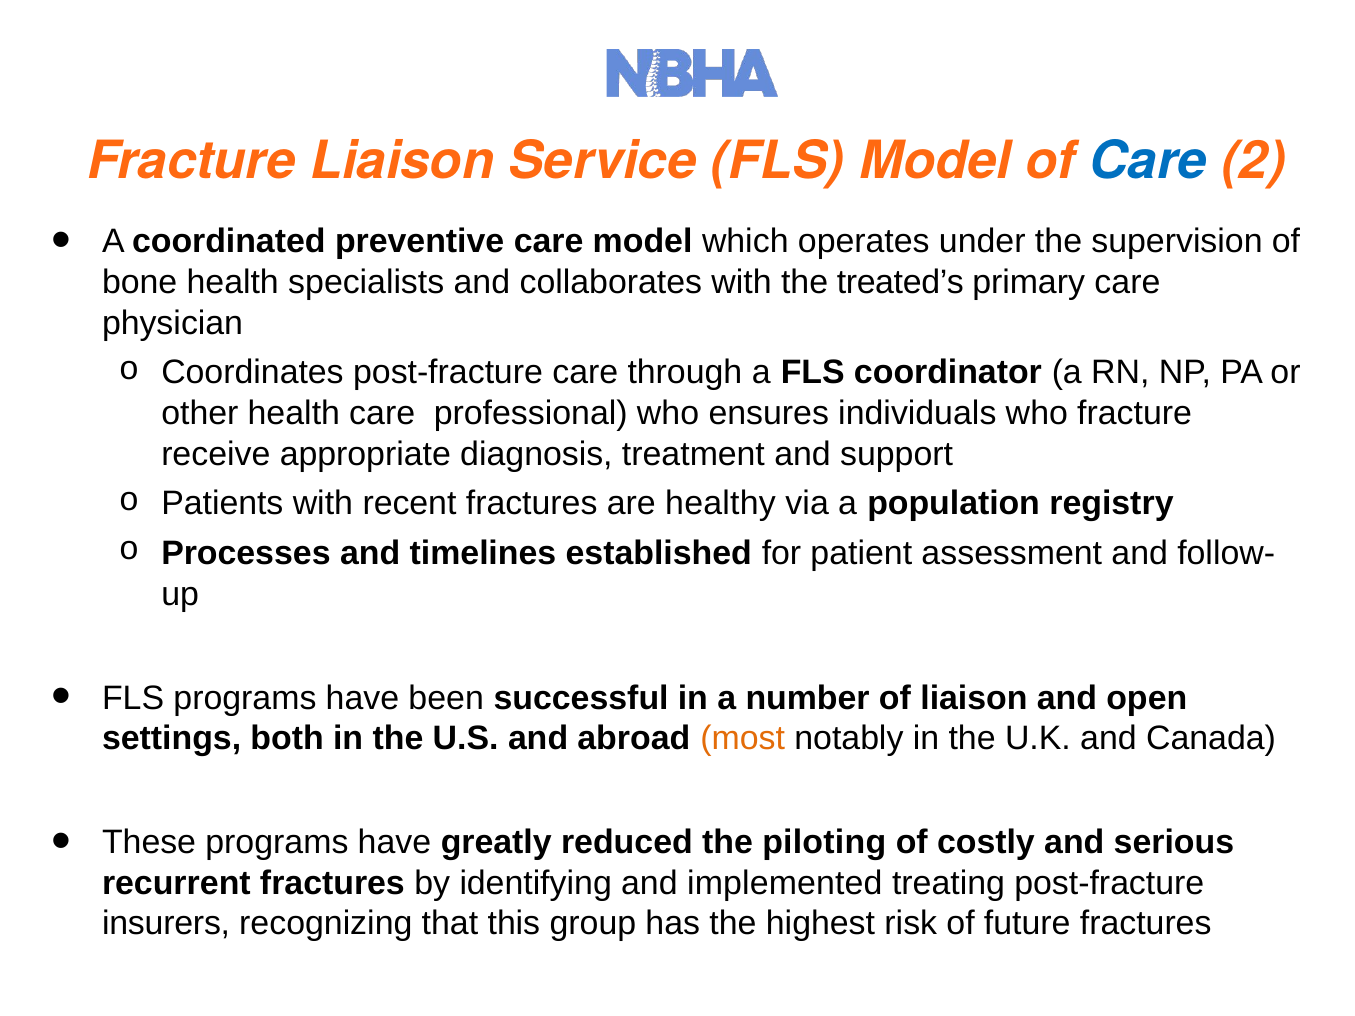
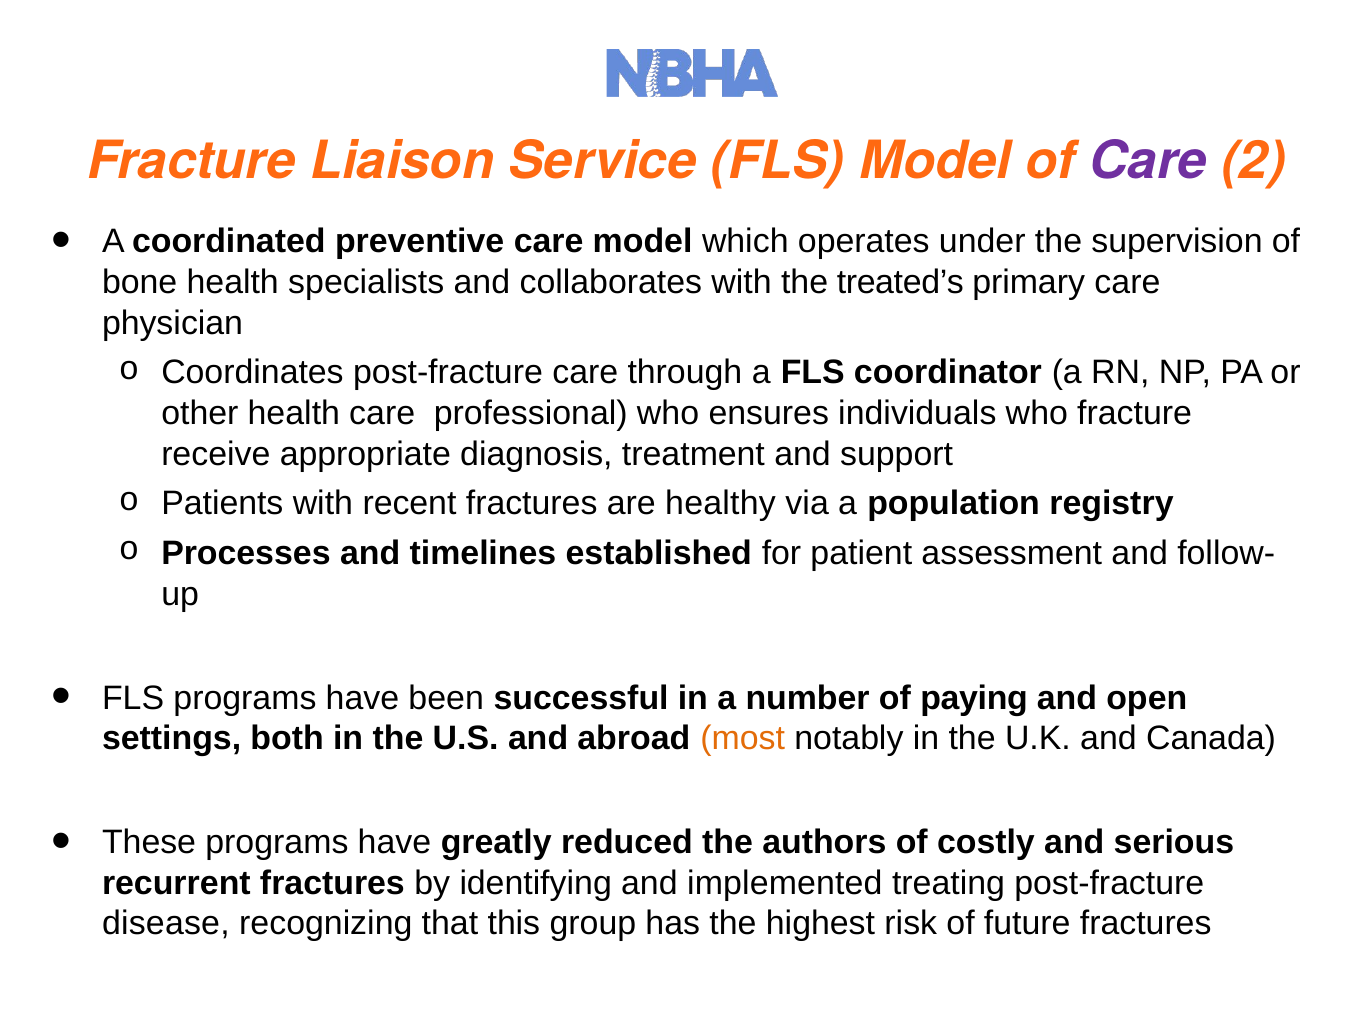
Care colour: blue -> purple (1148, 161)
of liaison: liaison -> paying (974, 698)
piloting: piloting -> authors (824, 843)
insurers: insurers -> disease (166, 924)
